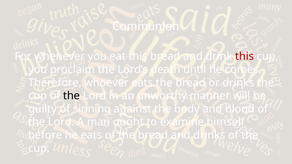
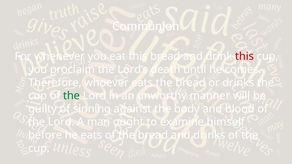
the colour: black -> green (72, 96)
